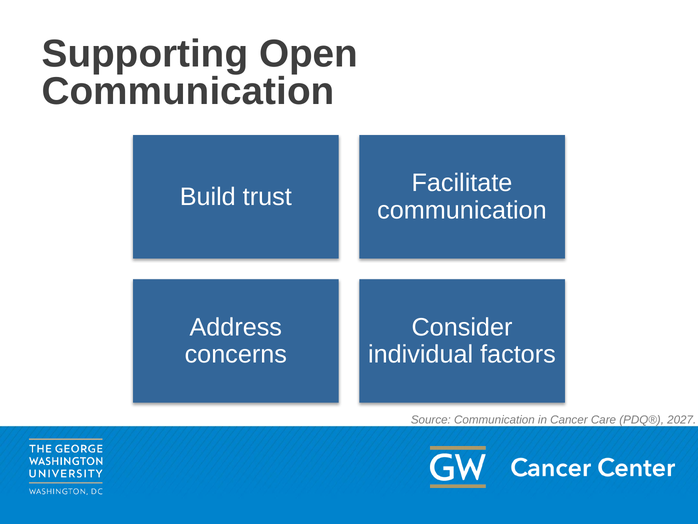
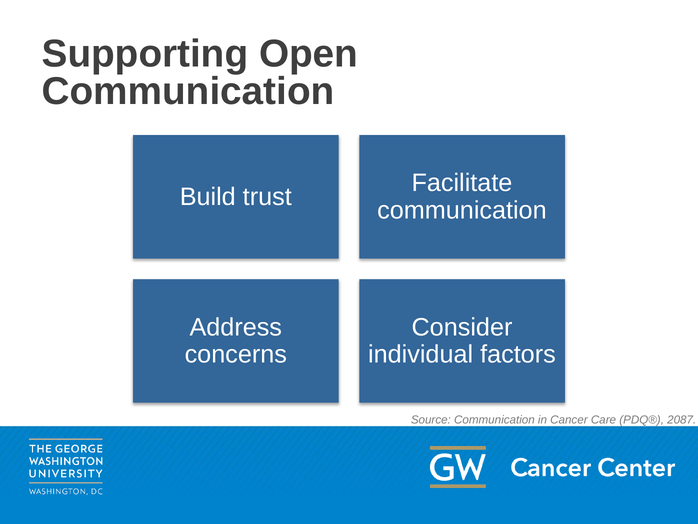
2027: 2027 -> 2087 (682, 419)
